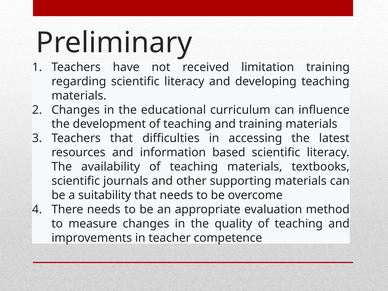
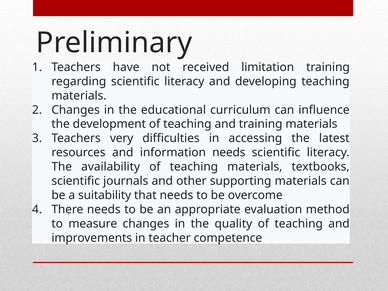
Teachers that: that -> very (122, 138)
information based: based -> needs (229, 153)
